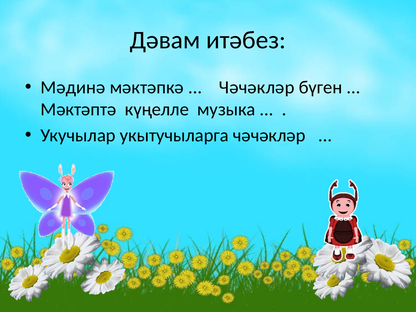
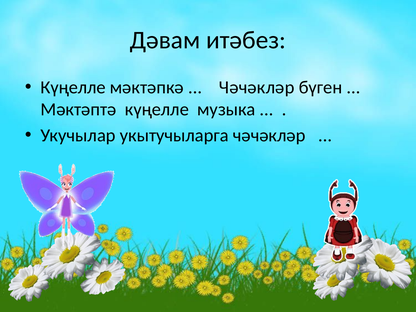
Мәдинә: Мәдинә -> Күңелле (73, 87)
